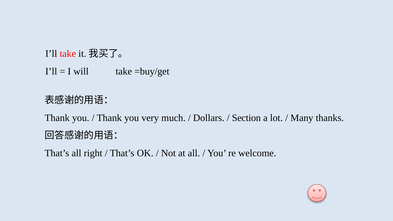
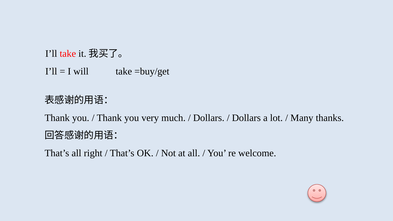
Section: Section -> Dollars (246, 118)
